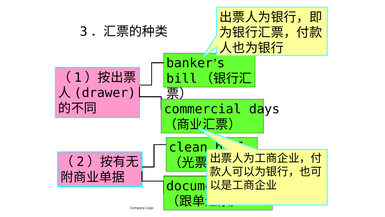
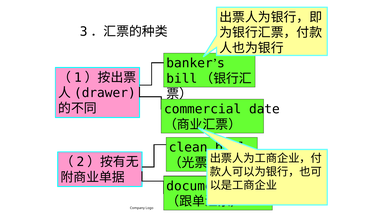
days: days -> date (265, 109)
